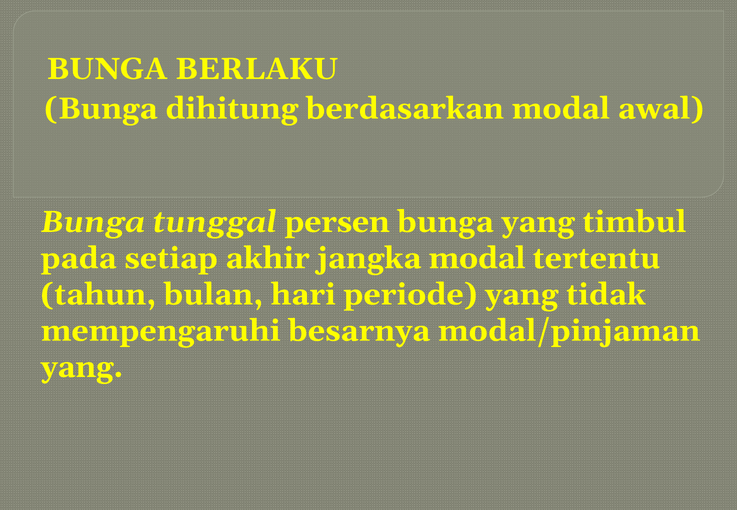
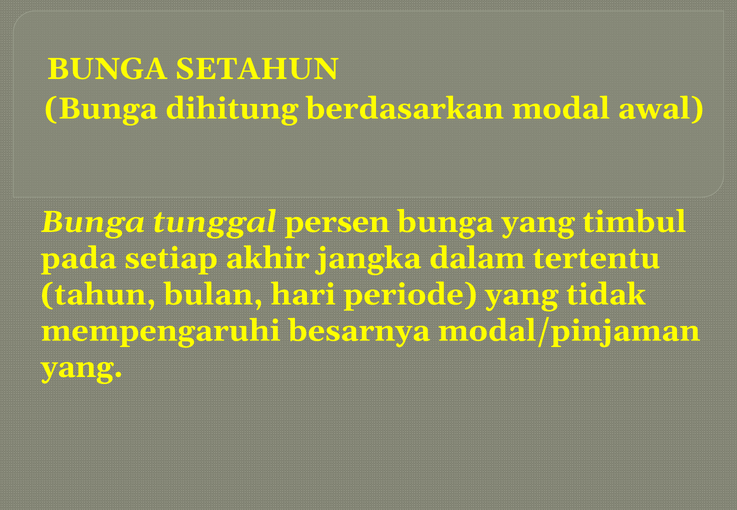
BERLAKU: BERLAKU -> SETAHUN (257, 69)
jangka modal: modal -> dalam (477, 258)
